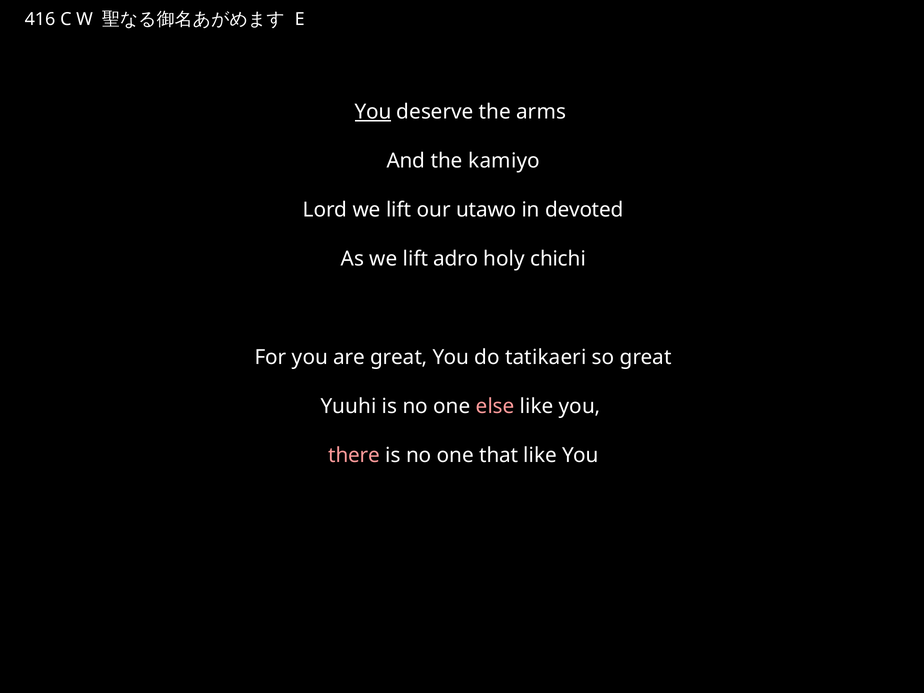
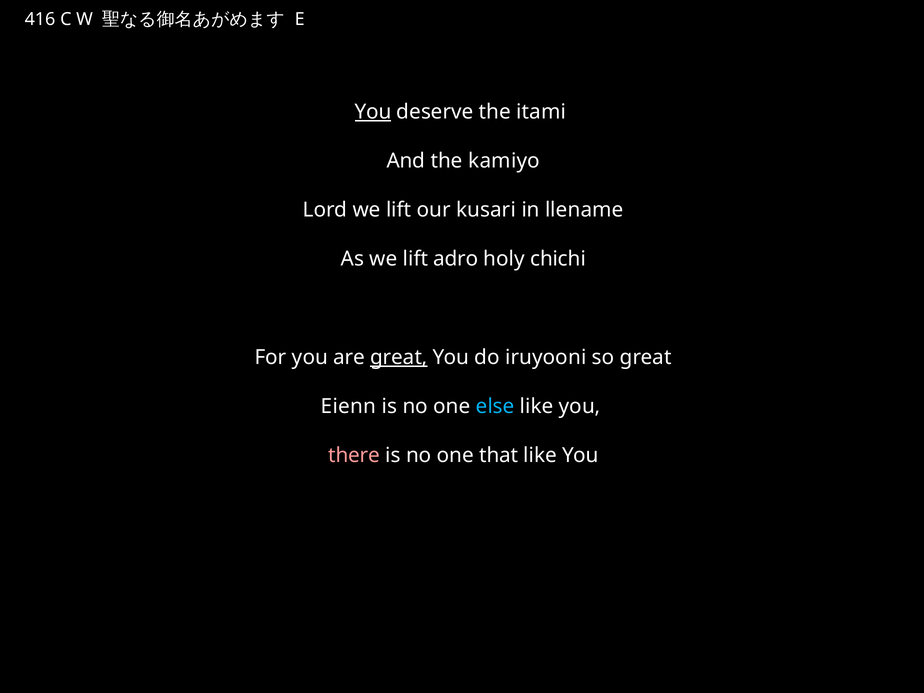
arms: arms -> itami (541, 112)
utawo: utawo -> kusari (486, 210)
devoted: devoted -> llename (584, 210)
great underline: none -> present (399, 357)
tatikaeri: tatikaeri -> iruyooni (546, 357)
Yuuhi: Yuuhi -> Eienn (348, 406)
else colour: pink -> light blue (495, 406)
